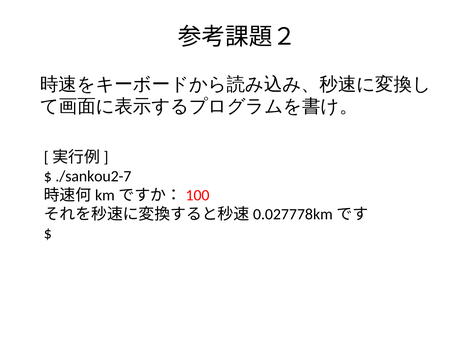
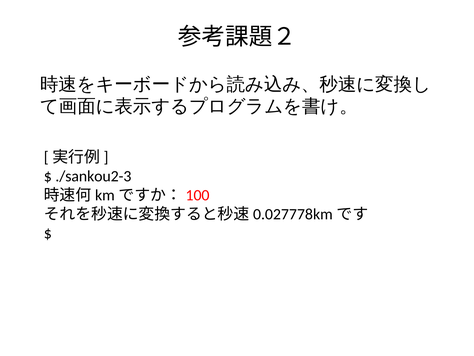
./sankou2-7: ./sankou2-7 -> ./sankou2-3 (93, 176)
